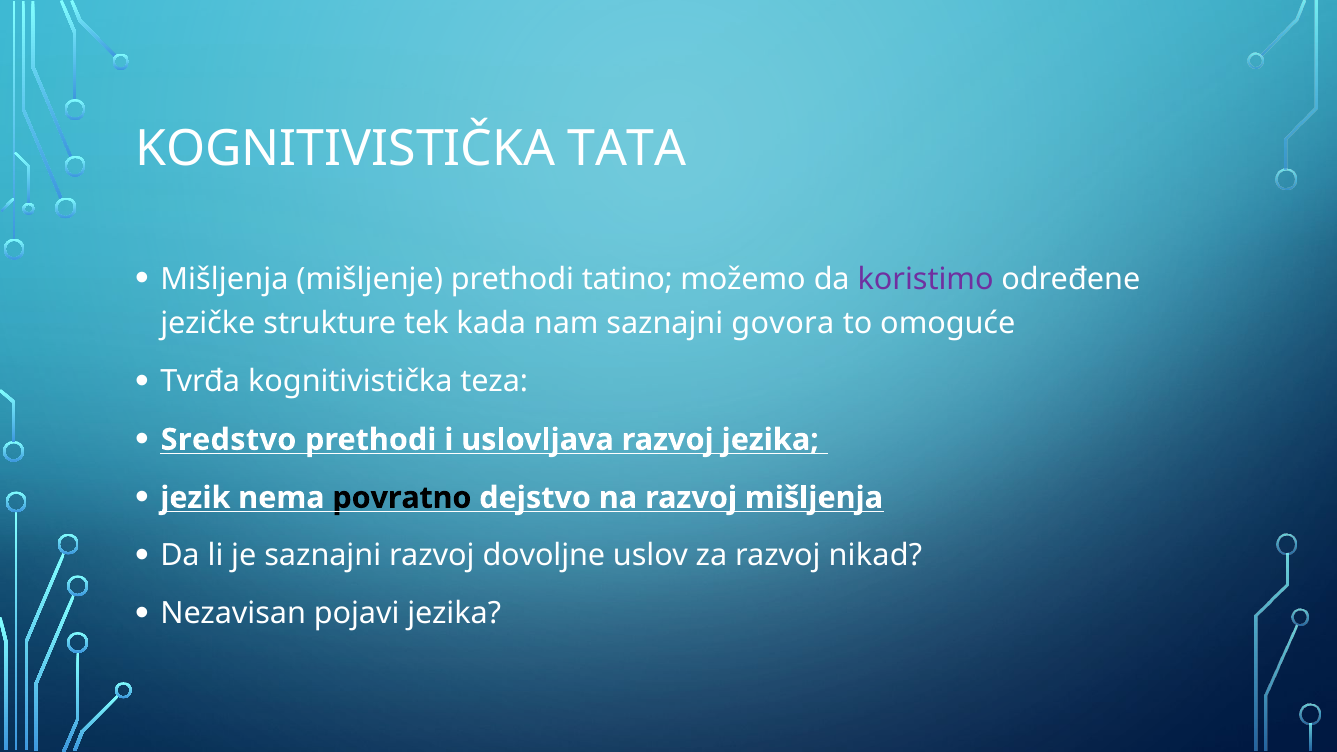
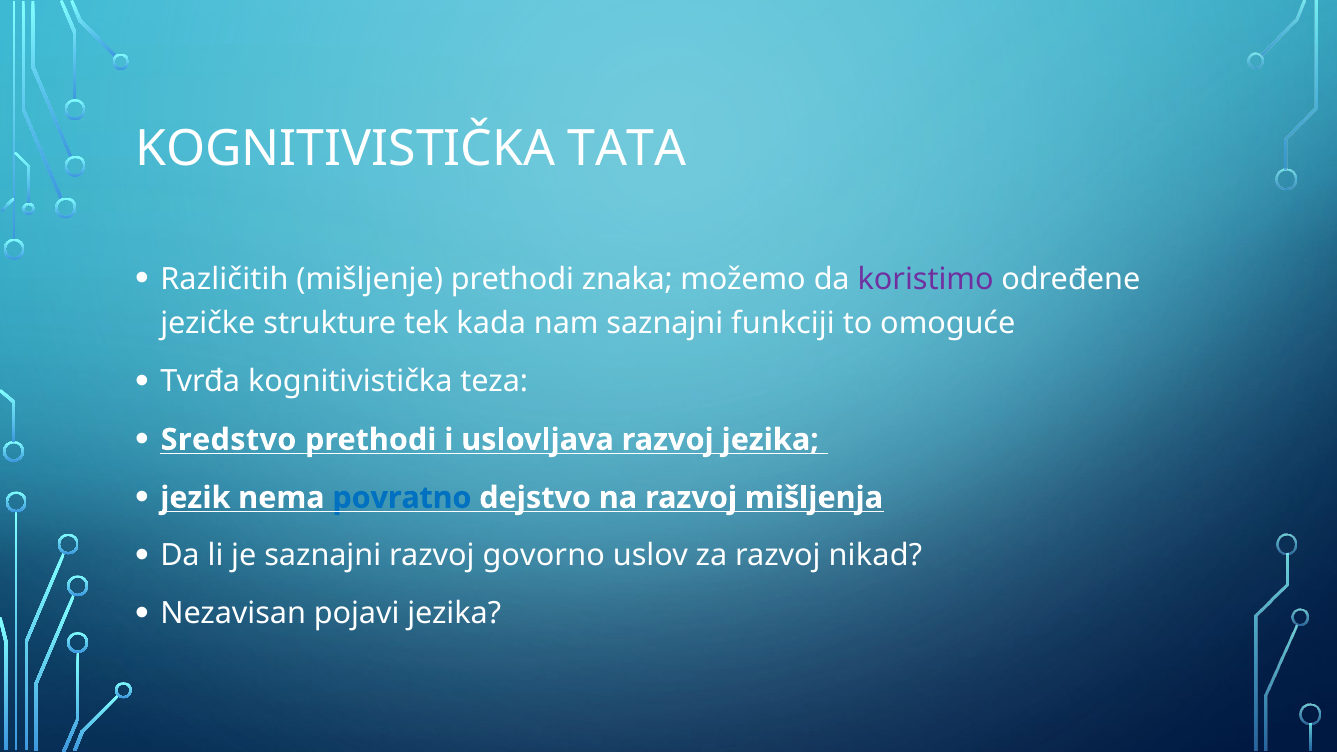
Mišljenja: Mišljenja -> Različitih (224, 280)
tatino: tatino -> znaka (627, 280)
govora: govora -> funkciji (783, 324)
povratno colour: black -> blue (402, 498)
dovoljne: dovoljne -> govorno (544, 556)
